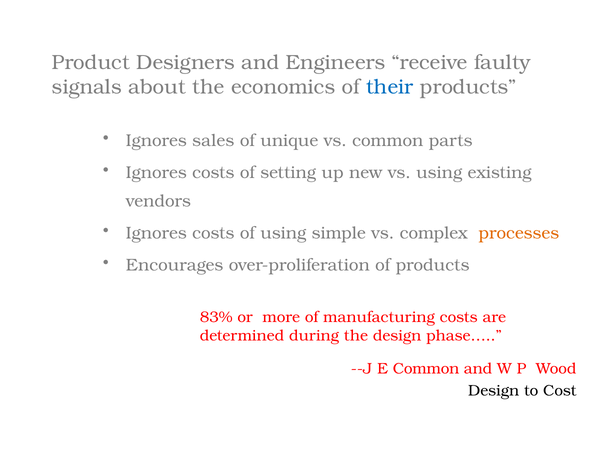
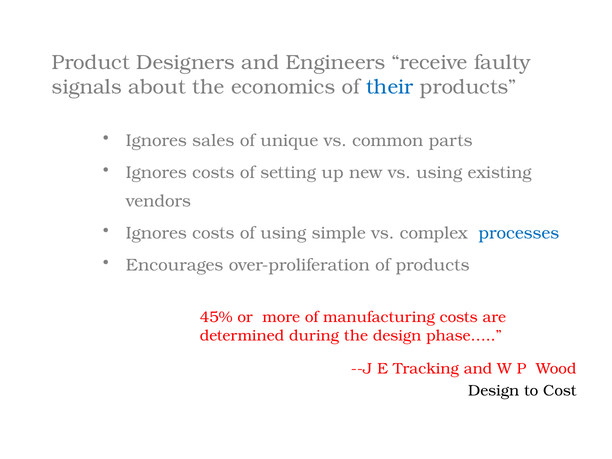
processes colour: orange -> blue (519, 233)
83%: 83% -> 45% (216, 317)
E Common: Common -> Tracking (426, 369)
